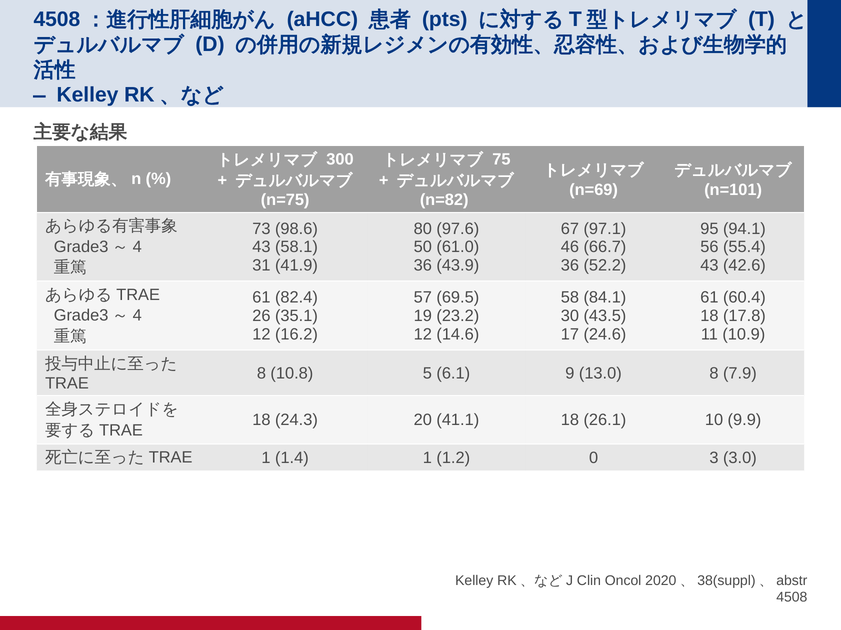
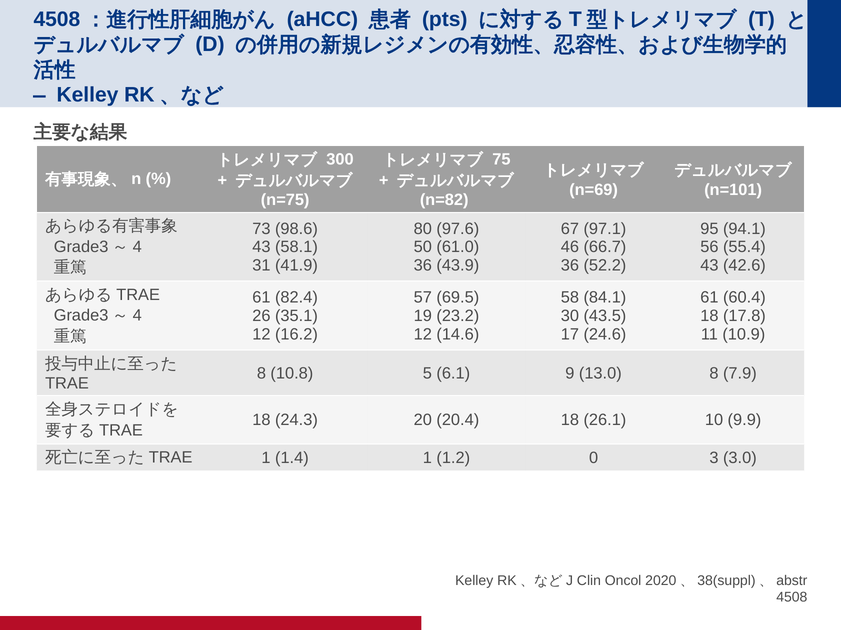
41.1: 41.1 -> 20.4 (458, 421)
